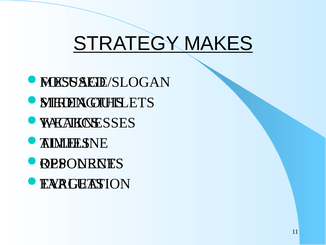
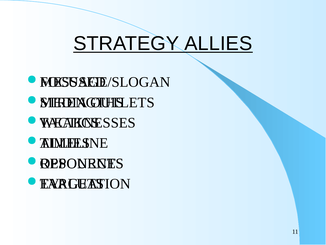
STRATEGY MAKES: MAKES -> ALLIES (218, 43)
